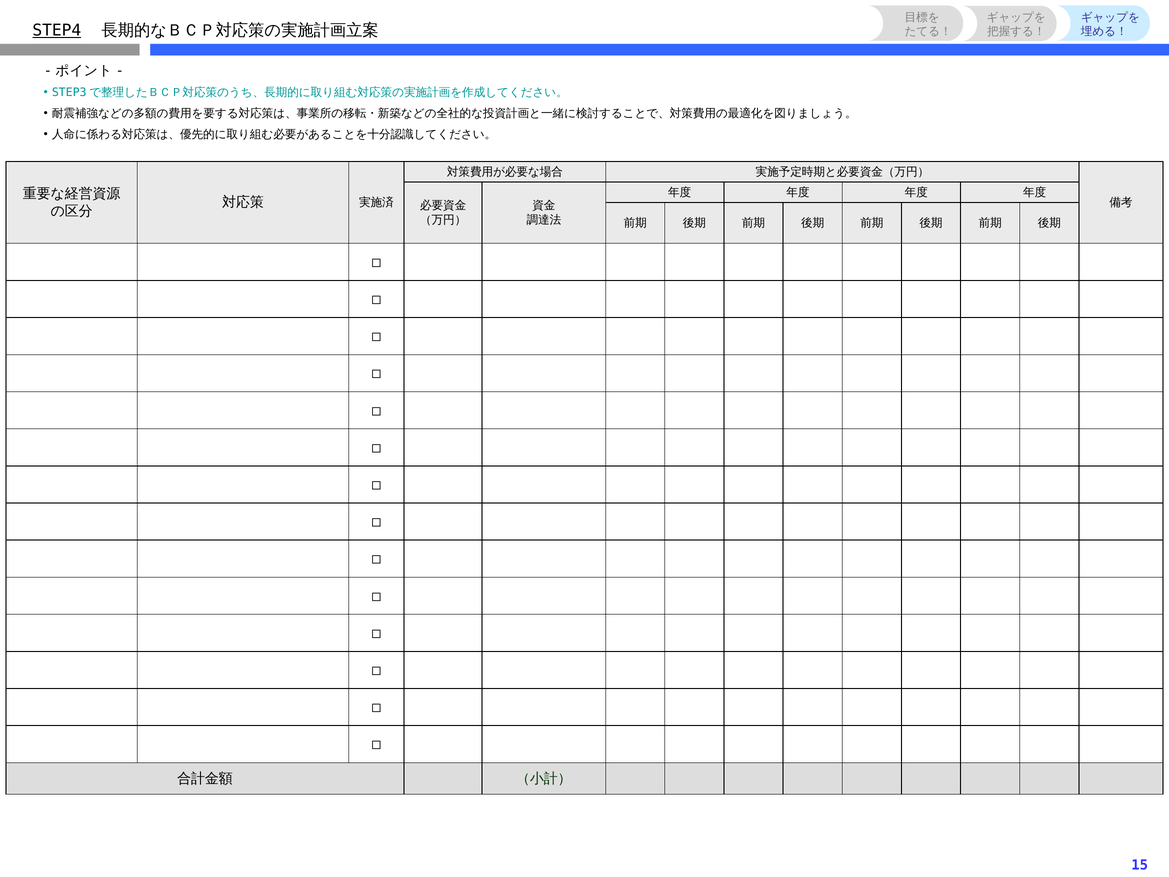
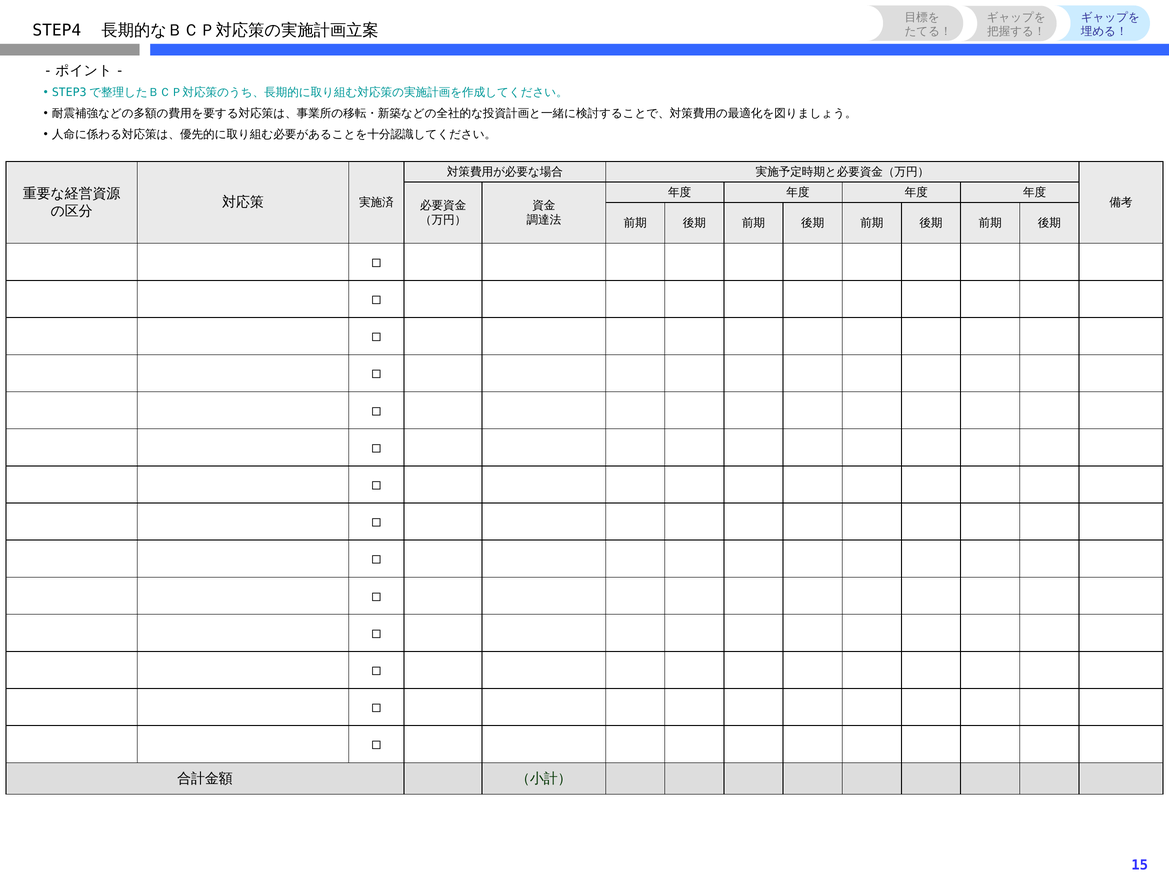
STEP4 underline: present -> none (57, 30)
